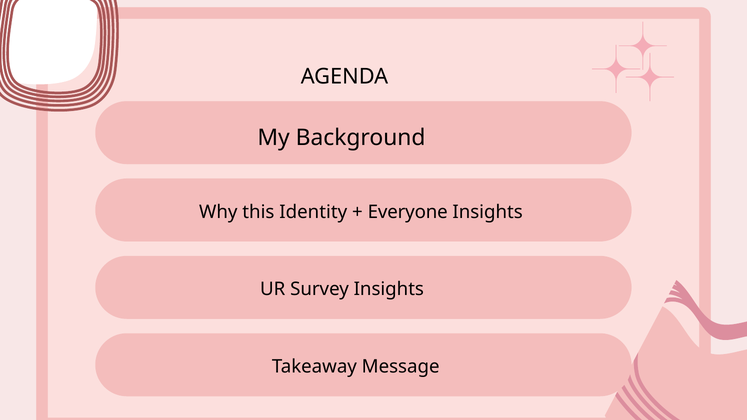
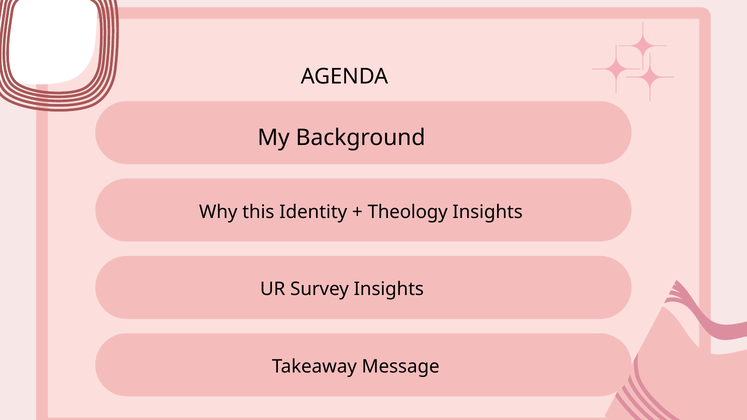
Everyone: Everyone -> Theology (408, 212)
